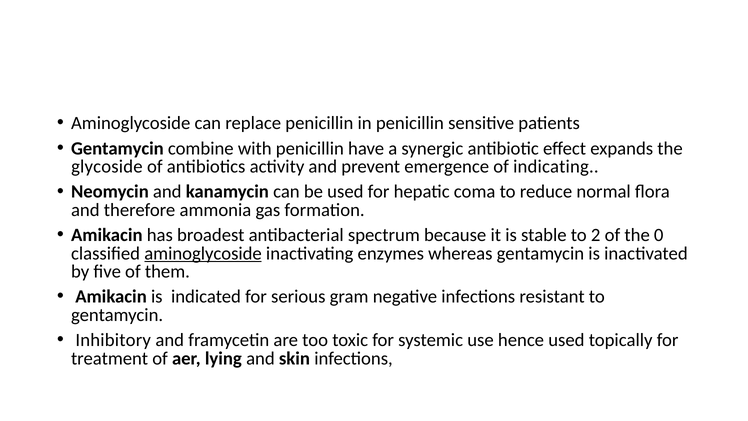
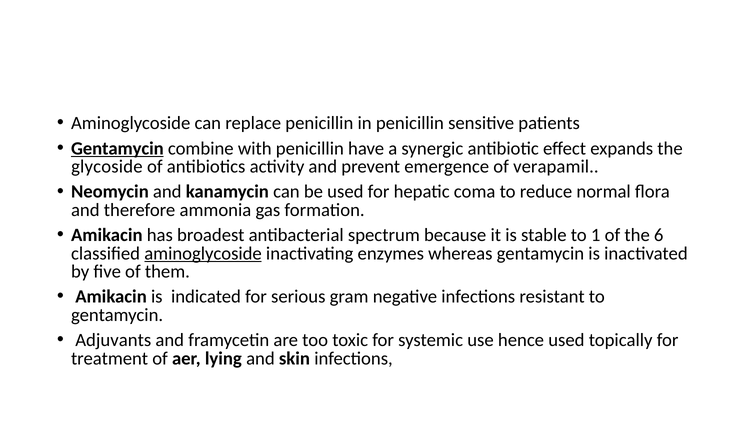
Gentamycin underline: none -> present (117, 148)
indicating: indicating -> verapamil (556, 167)
2: 2 -> 1 (596, 235)
0: 0 -> 6 (659, 235)
Inhibitory: Inhibitory -> Adjuvants (113, 340)
